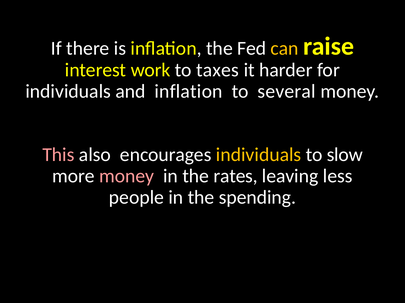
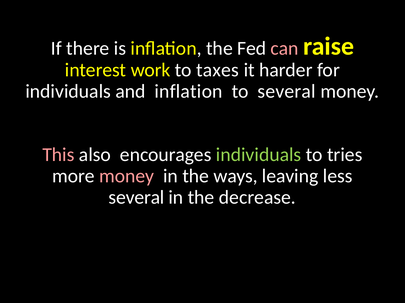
can colour: yellow -> pink (285, 48)
individuals colour: yellow -> light green (259, 155)
slow: slow -> tries (345, 155)
rates: rates -> ways (236, 177)
people: people -> several (137, 198)
spending: spending -> decrease (257, 198)
